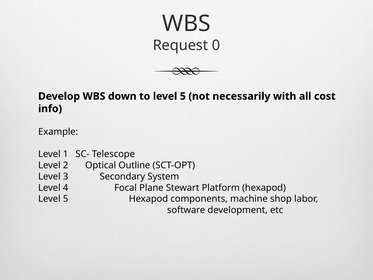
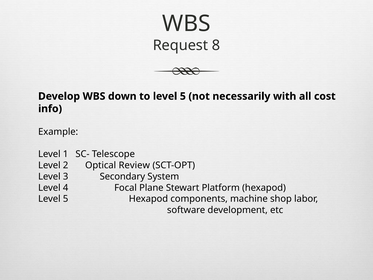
0: 0 -> 8 (216, 45)
Outline: Outline -> Review (134, 165)
